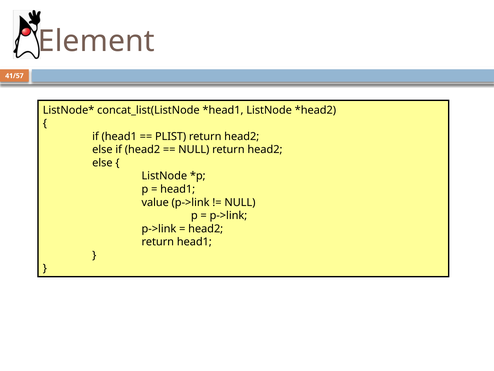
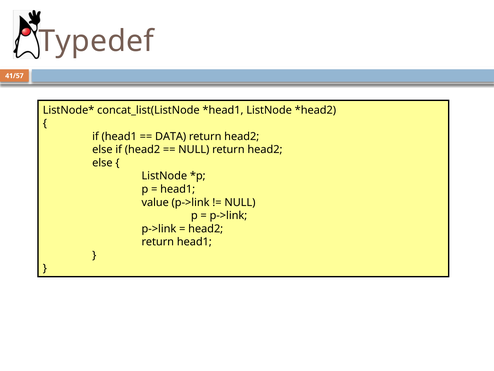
Element: Element -> Typedef (96, 41)
PLIST: PLIST -> DATA (171, 136)
